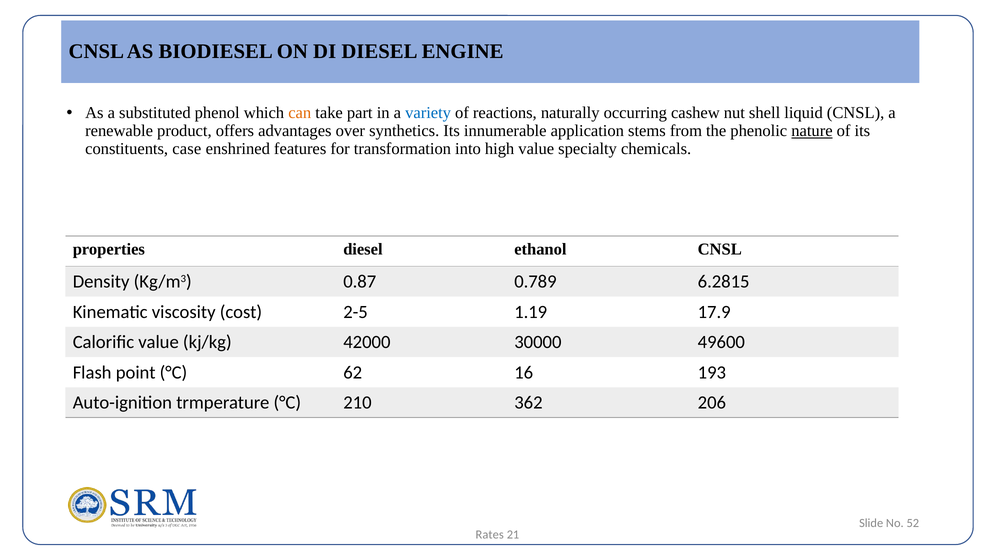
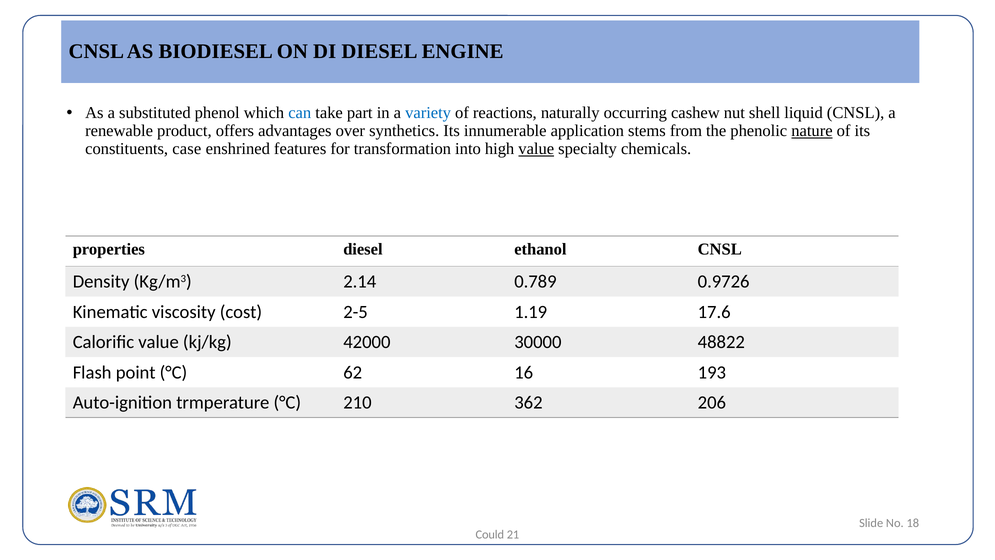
can colour: orange -> blue (300, 113)
value underline: none -> present (536, 149)
0.87: 0.87 -> 2.14 (360, 281)
6.2815: 6.2815 -> 0.9726 (724, 281)
17.9: 17.9 -> 17.6 (714, 312)
49600: 49600 -> 48822 (721, 342)
52: 52 -> 18 (913, 523)
Rates: Rates -> Could (490, 534)
